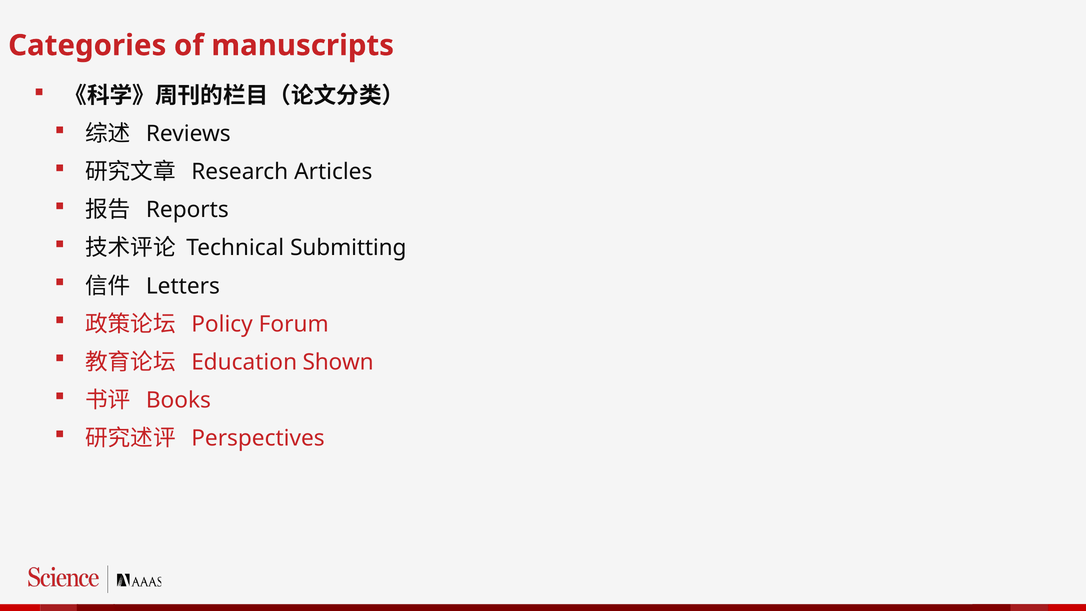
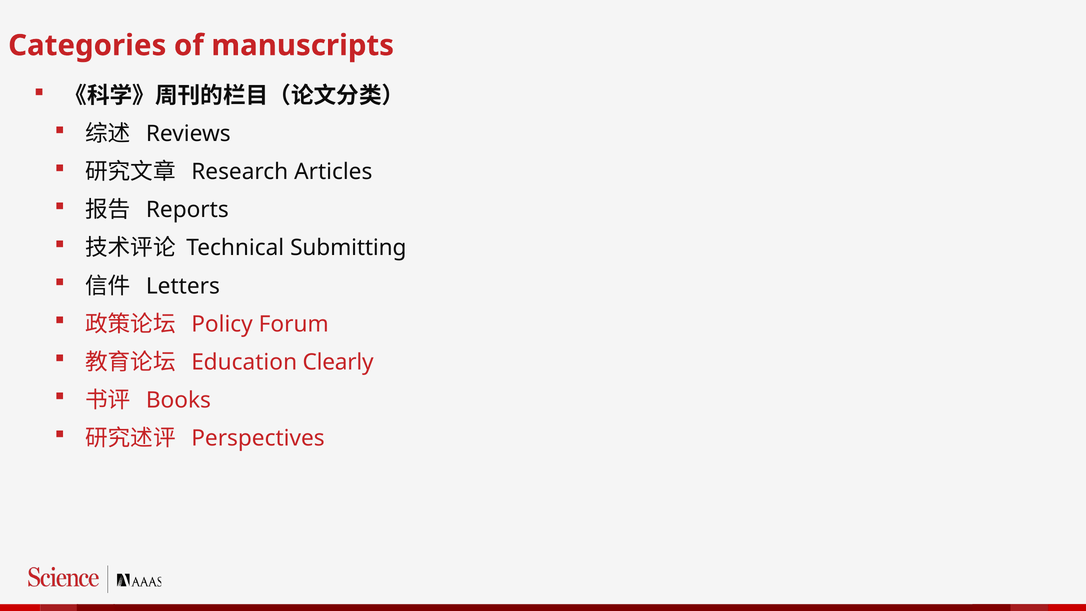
Shown: Shown -> Clearly (338, 362)
